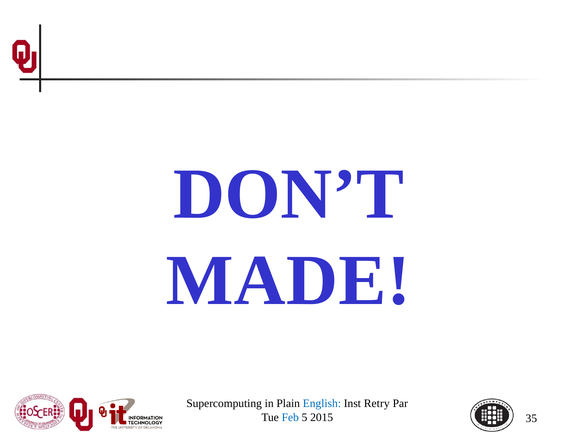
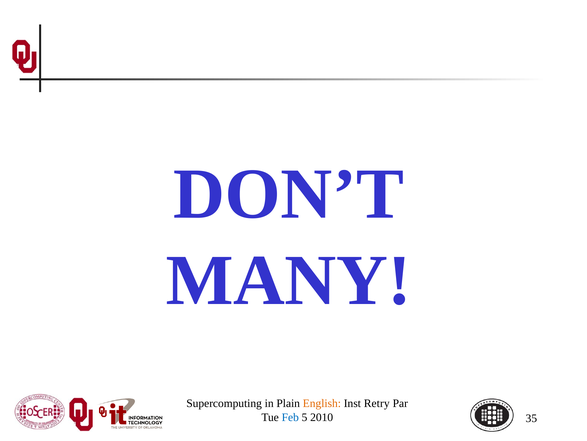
MADE: MADE -> MANY (289, 280)
English colour: blue -> orange (322, 403)
2015: 2015 -> 2010 (322, 417)
